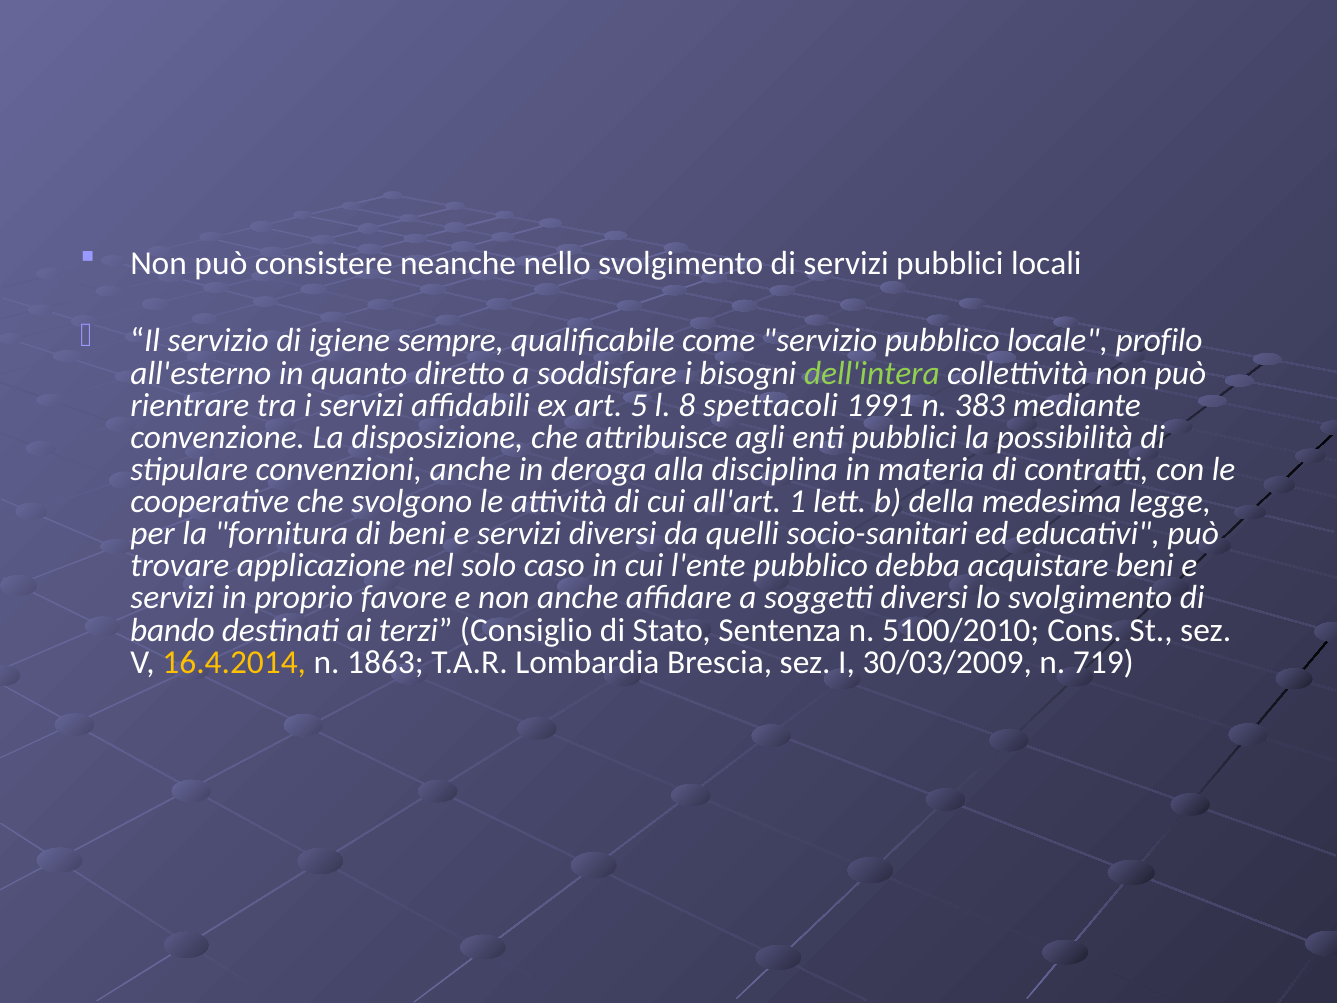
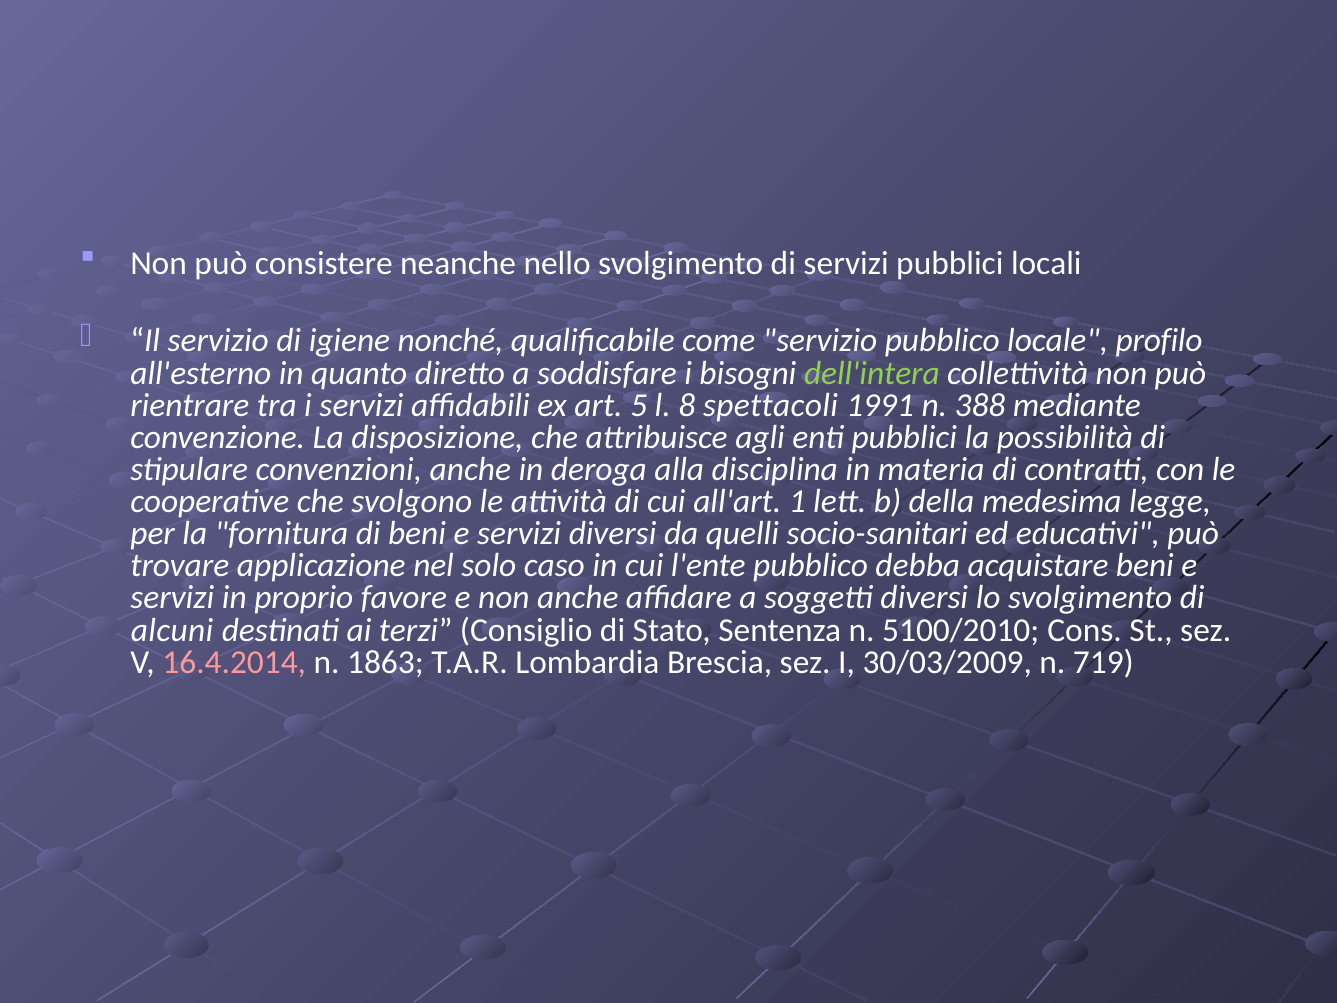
sempre: sempre -> nonché (451, 341)
383: 383 -> 388 (980, 405)
bando: bando -> alcuni (172, 630)
16.4.2014 colour: yellow -> pink (234, 662)
